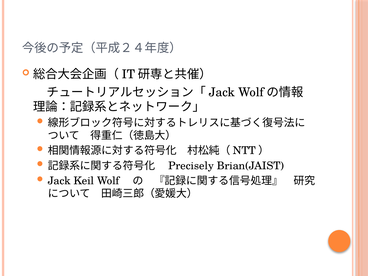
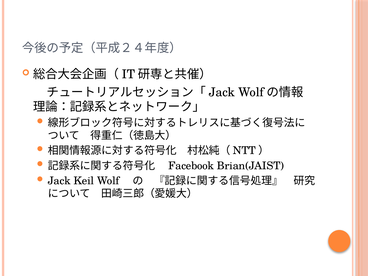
Precisely: Precisely -> Facebook (191, 166)
